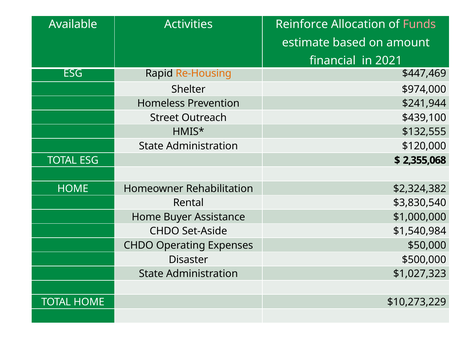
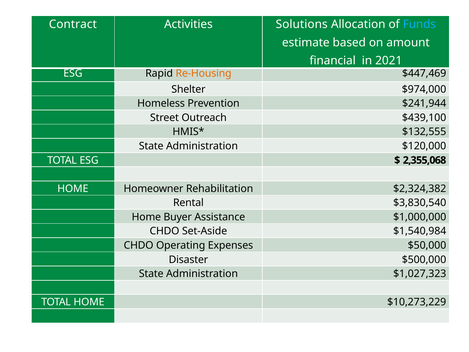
Available: Available -> Contract (73, 24)
Reinforce: Reinforce -> Solutions (302, 24)
Funds colour: pink -> light blue (419, 24)
